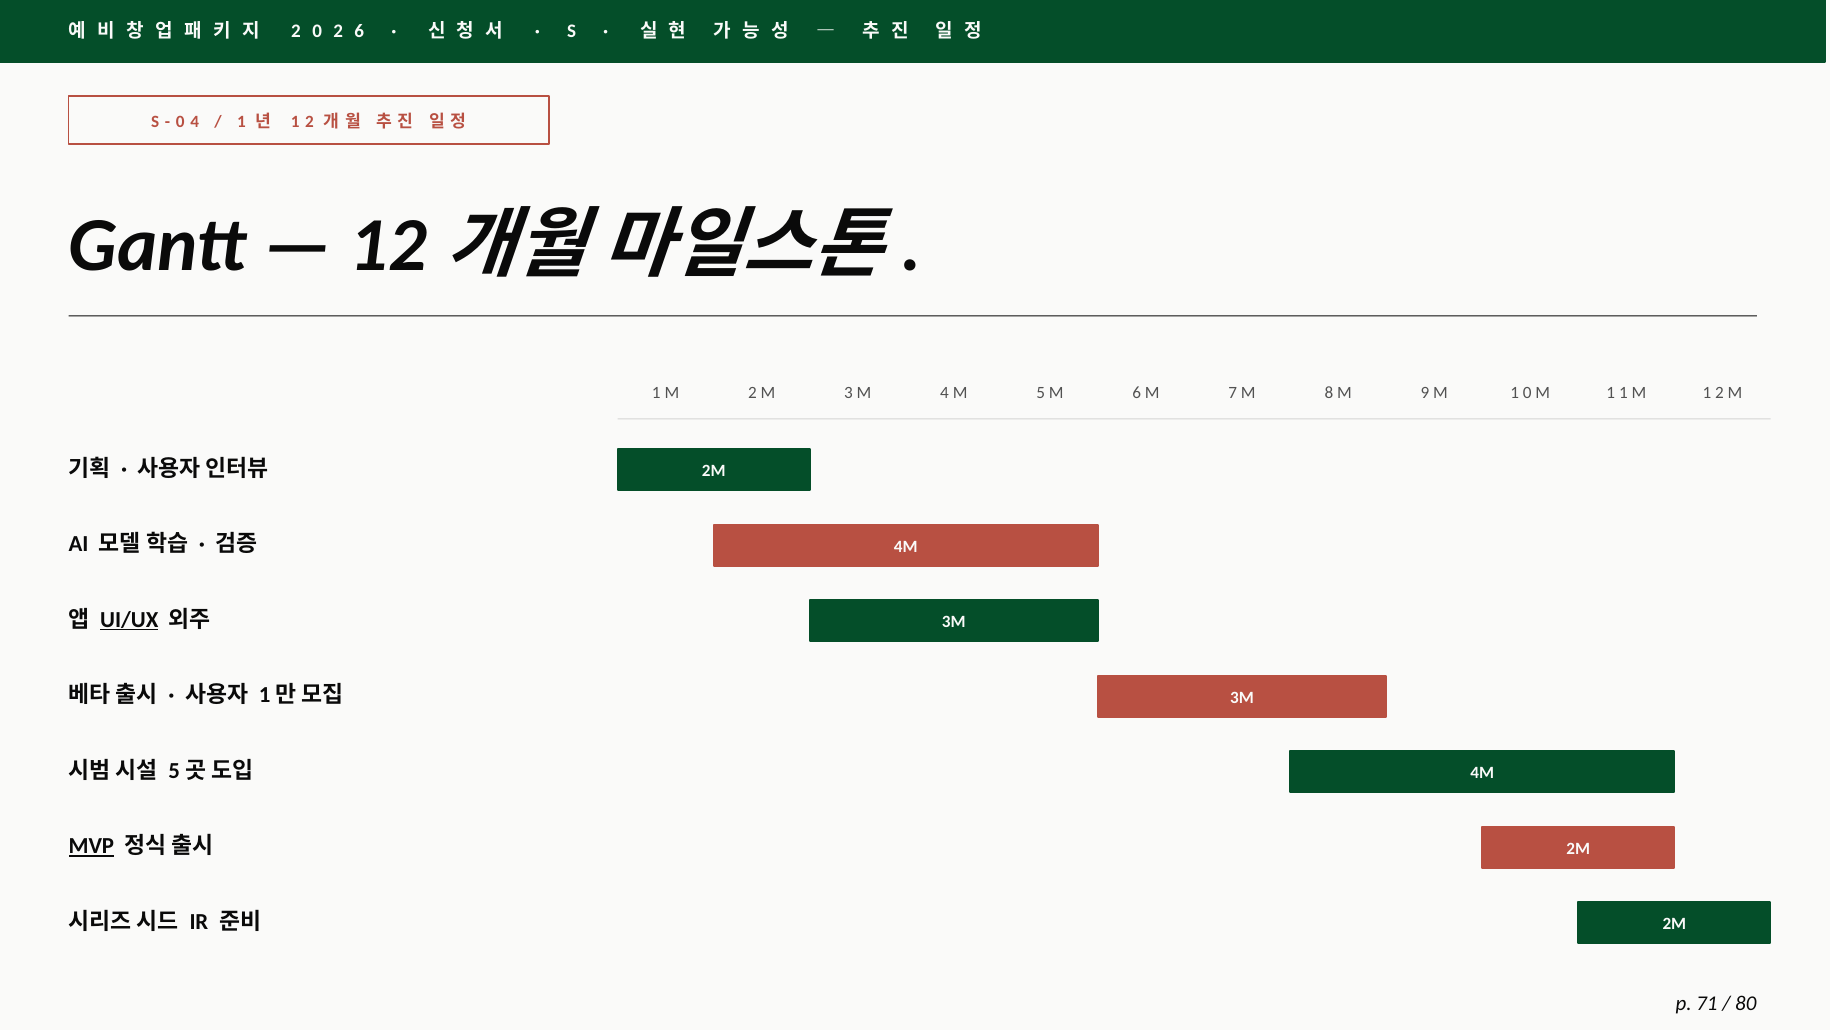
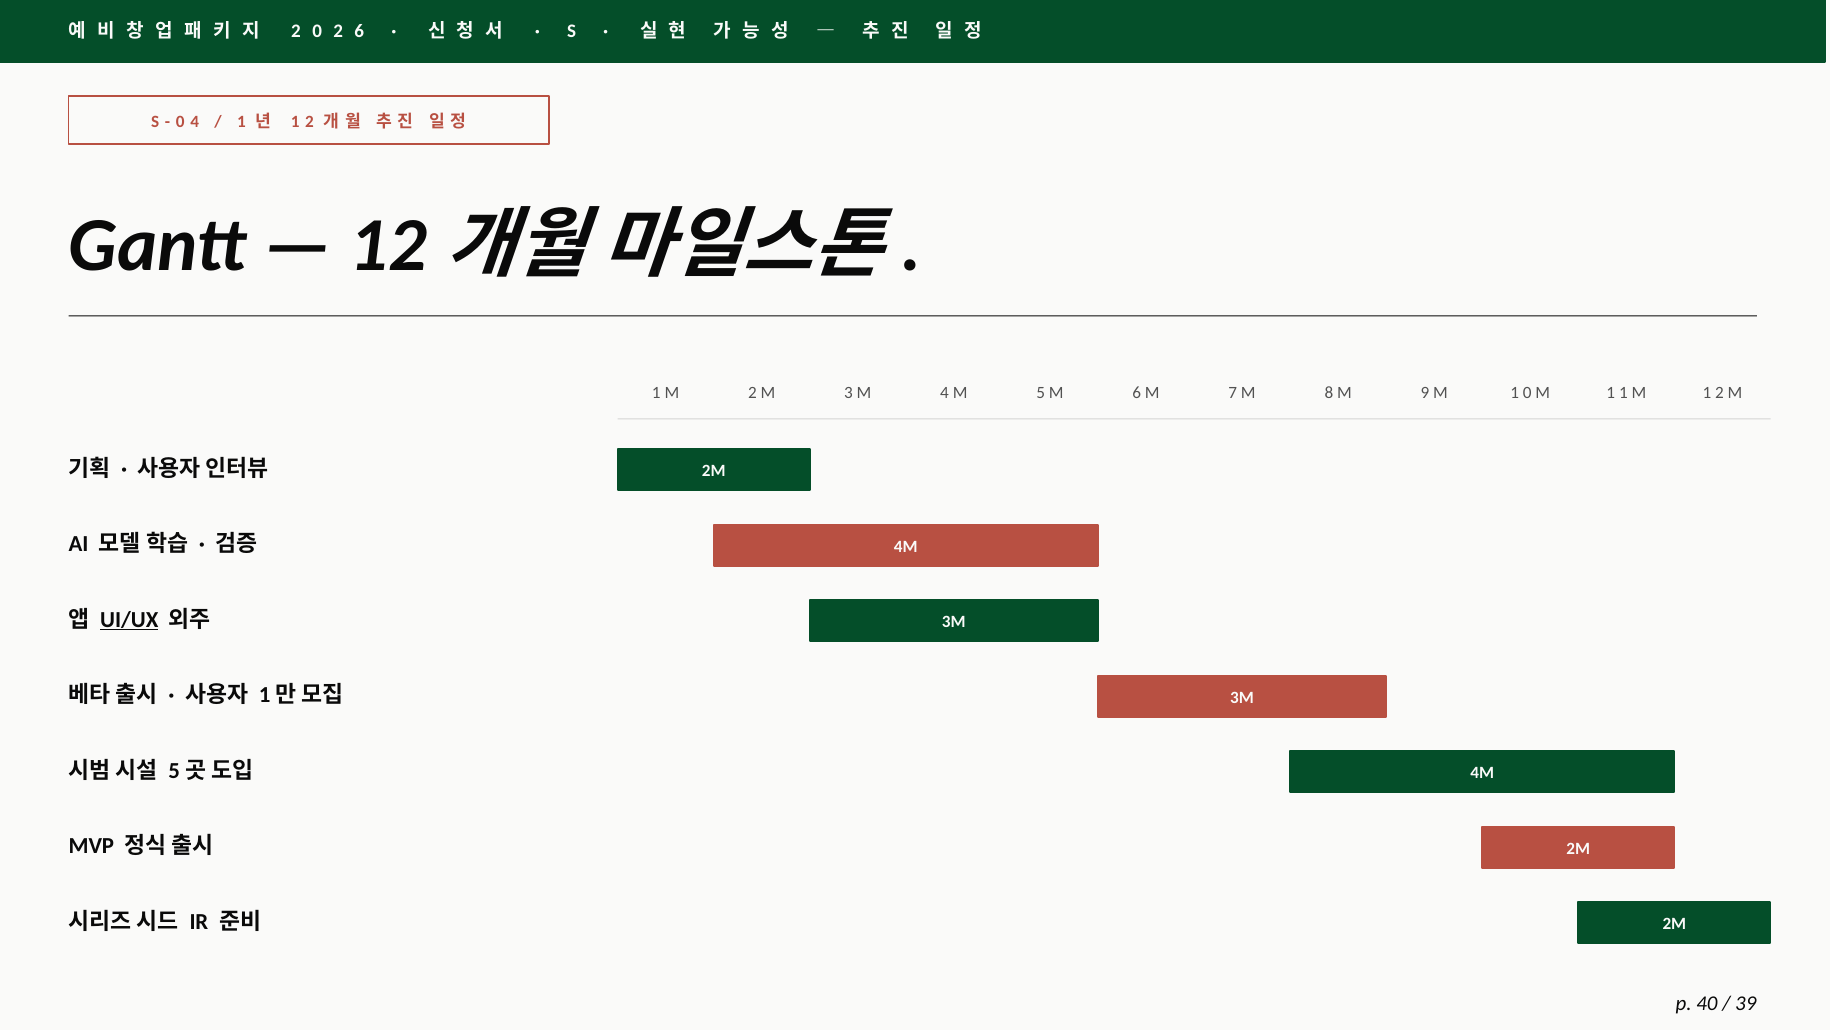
MVP underline: present -> none (91, 846)
71: 71 -> 40 (1707, 1003)
80: 80 -> 39 (1746, 1003)
